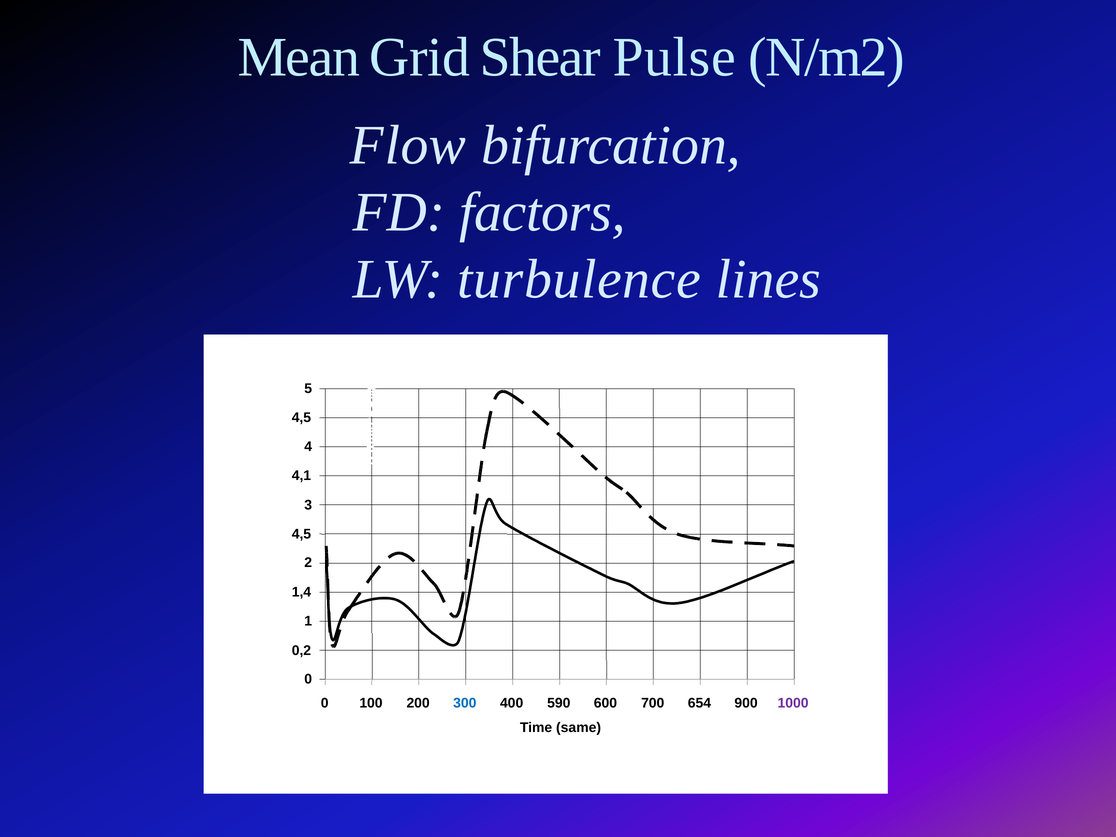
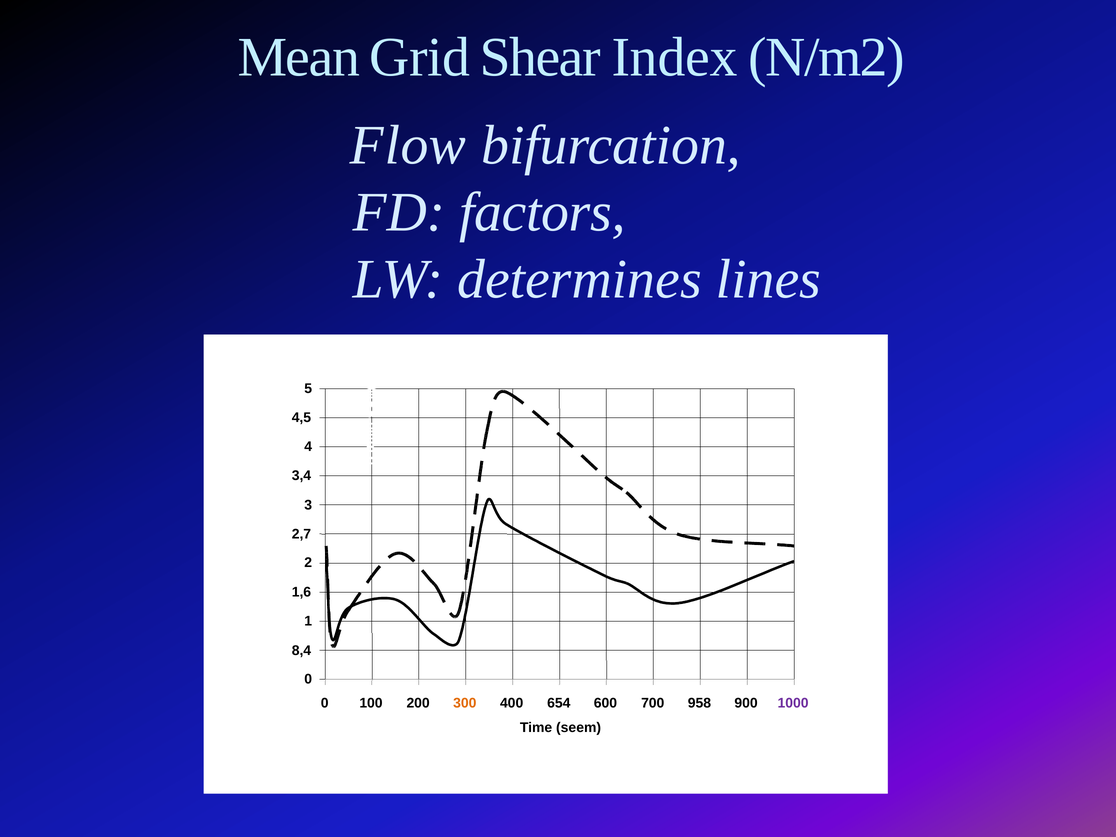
Pulse: Pulse -> Index (675, 57)
turbulence: turbulence -> determines (579, 279)
4,1: 4,1 -> 3,4 (301, 476)
4,5: 4,5 -> 2,7 (301, 534)
1,4: 1,4 -> 1,6 (301, 592)
0,2: 0,2 -> 8,4 (301, 650)
300 colour: blue -> orange (465, 703)
590: 590 -> 654 (559, 703)
654: 654 -> 958 (699, 703)
same: same -> seem (579, 728)
